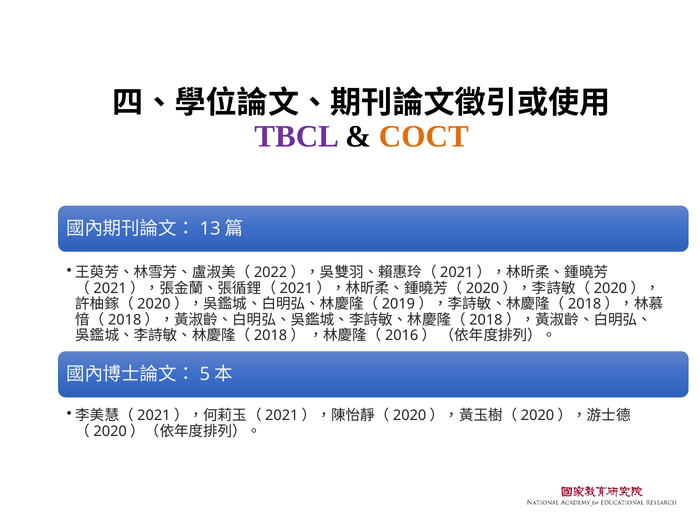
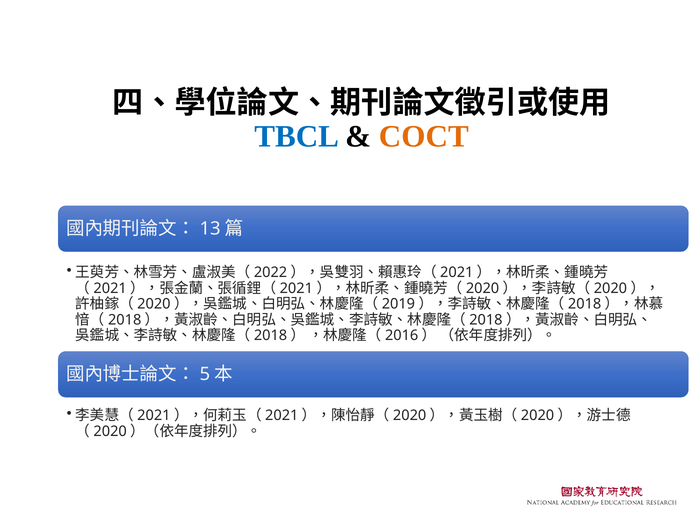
TBCL colour: purple -> blue (297, 136)
